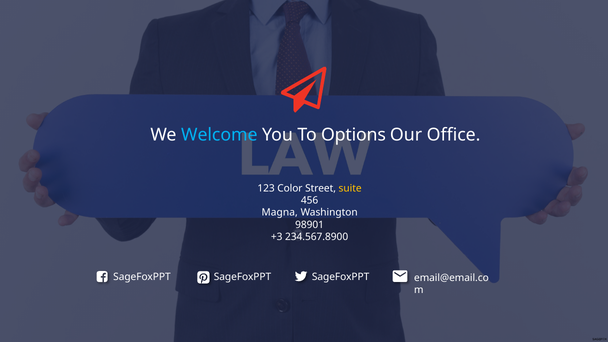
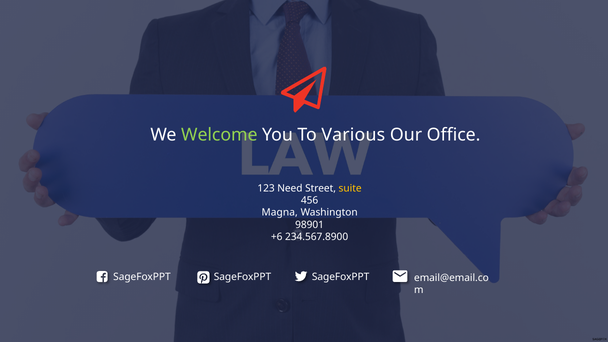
Welcome colour: light blue -> light green (219, 135)
Options: Options -> Various (353, 135)
Color: Color -> Need (290, 188)
+3: +3 -> +6 (277, 237)
